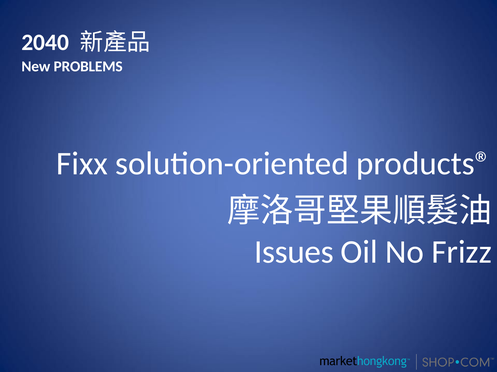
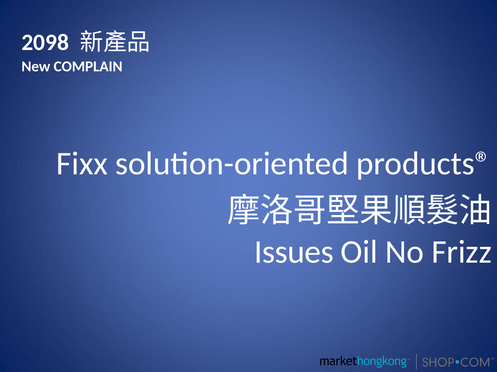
2040: 2040 -> 2098 (45, 43)
PROBLEMS: PROBLEMS -> COMPLAIN (88, 67)
